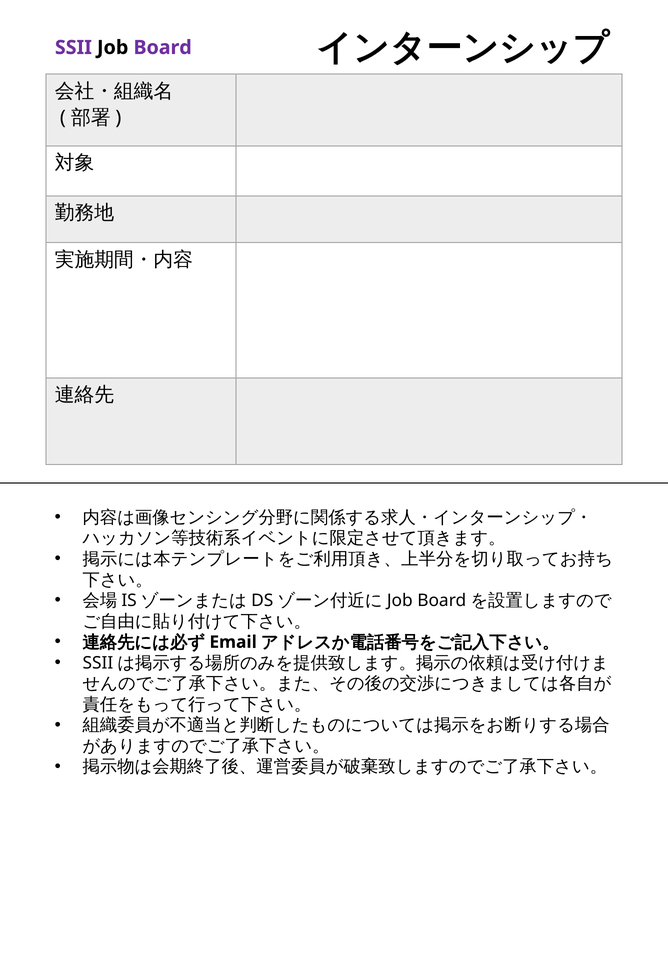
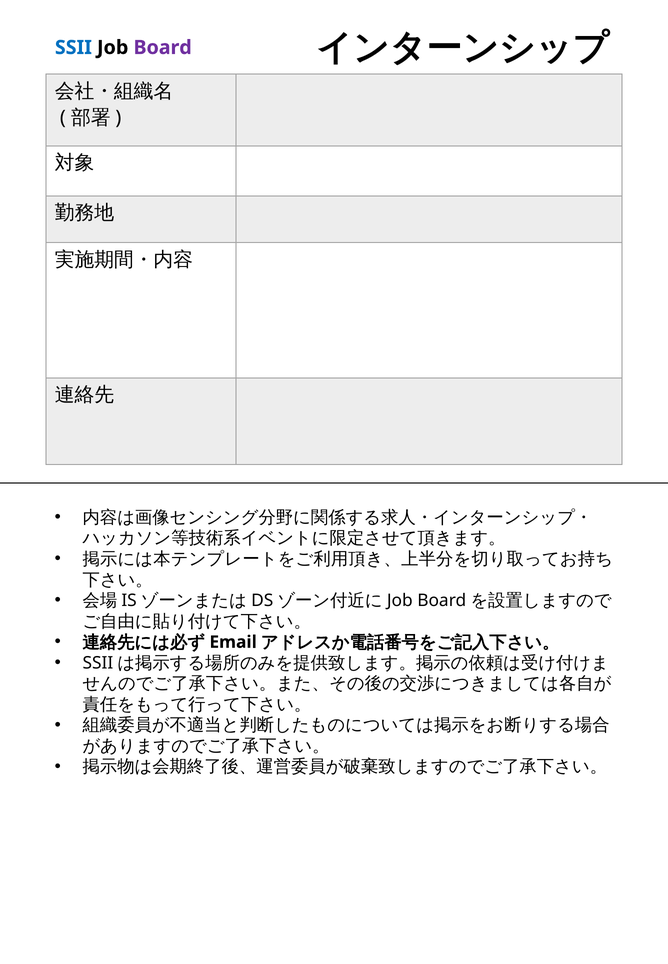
SSII colour: purple -> blue (73, 48)
